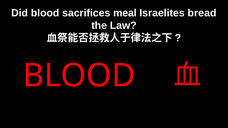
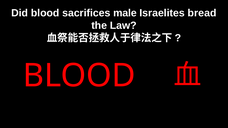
meal: meal -> male (125, 13)
